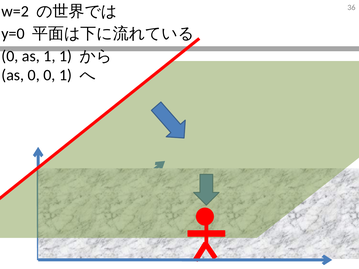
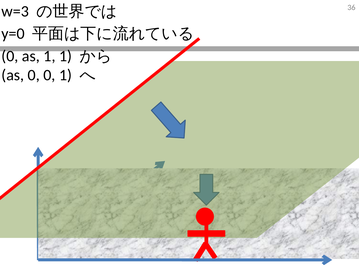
w=2: w=2 -> w=3 (15, 11)
